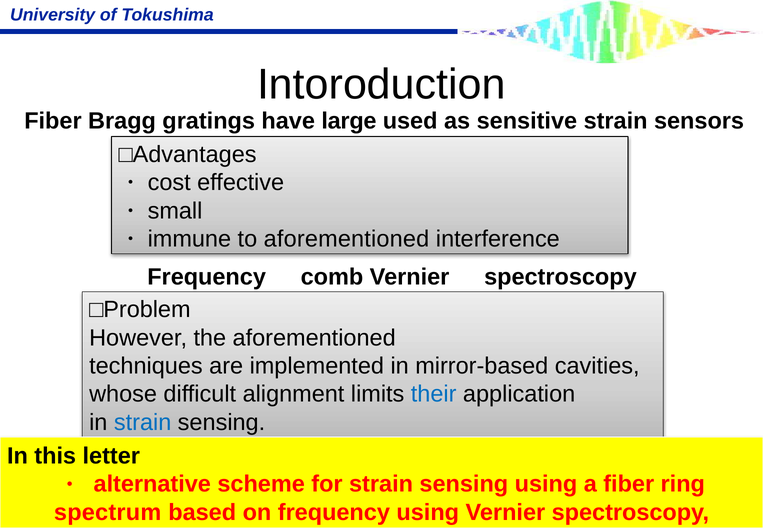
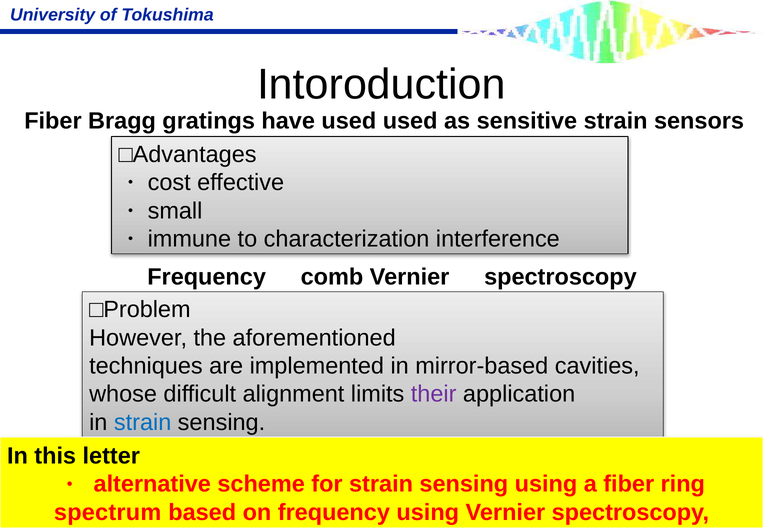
have large: large -> used (349, 121)
to aforementioned: aforementioned -> characterization (347, 239)
their colour: blue -> purple (434, 394)
